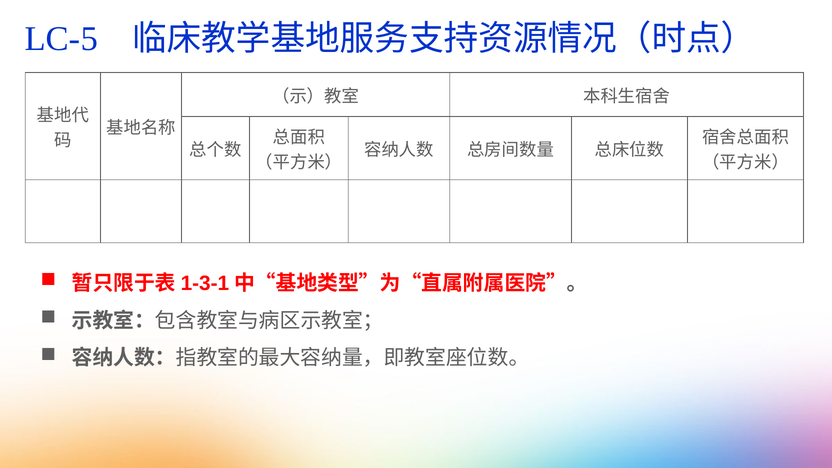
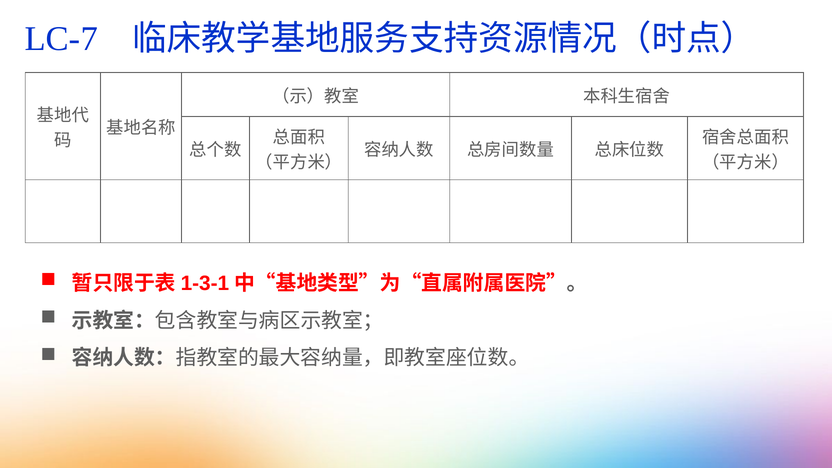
LC-5: LC-5 -> LC-7 (61, 39)
